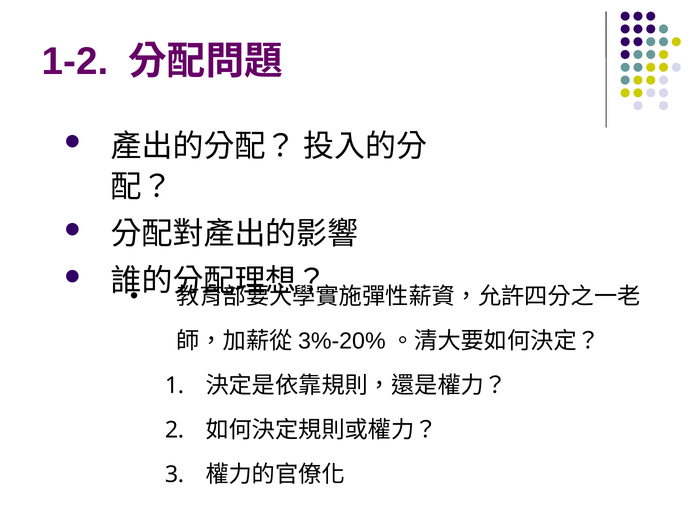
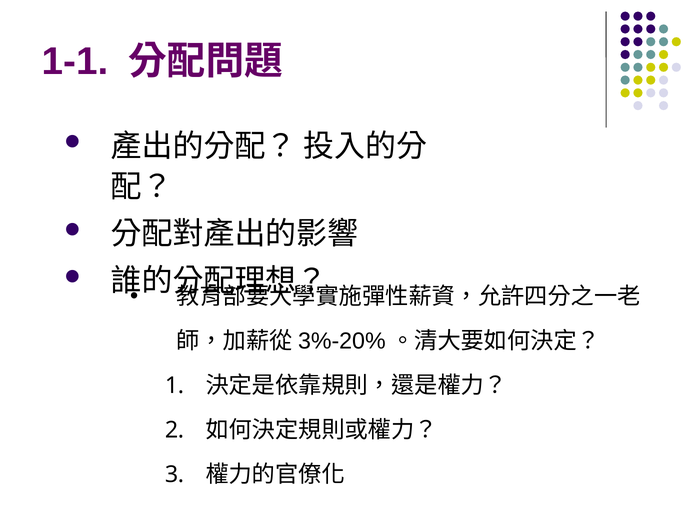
1-2: 1-2 -> 1-1 (75, 62)
